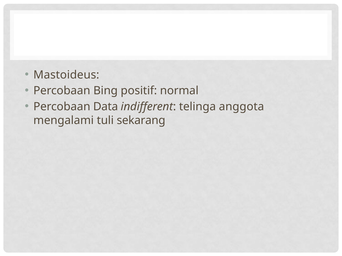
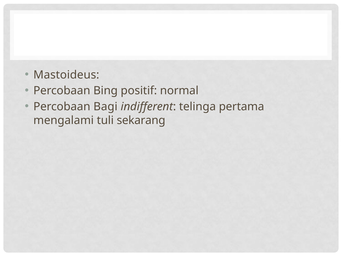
Data: Data -> Bagi (105, 107)
anggota: anggota -> pertama (242, 107)
